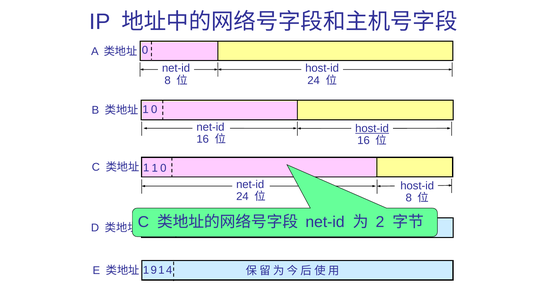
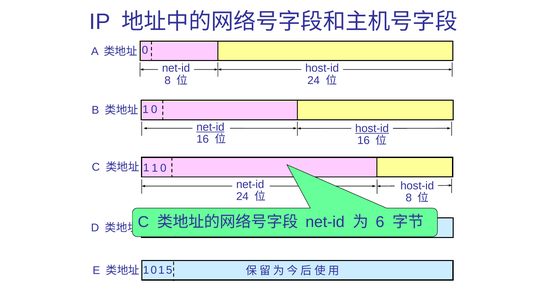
net-id underline: none -> present (210, 127)
2: 2 -> 6 (380, 222)
9: 9 -> 0 (154, 271)
4: 4 -> 5 (169, 271)
